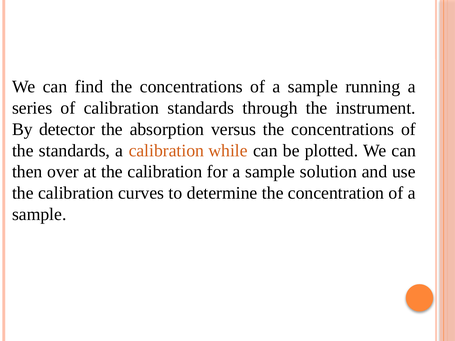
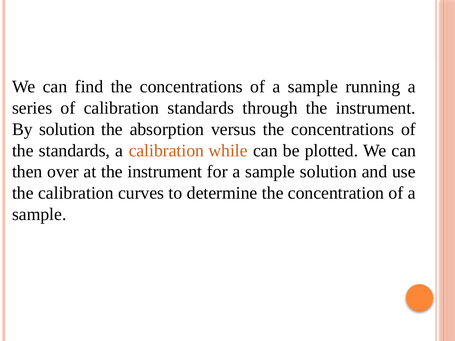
By detector: detector -> solution (67, 129)
at the calibration: calibration -> instrument (165, 172)
